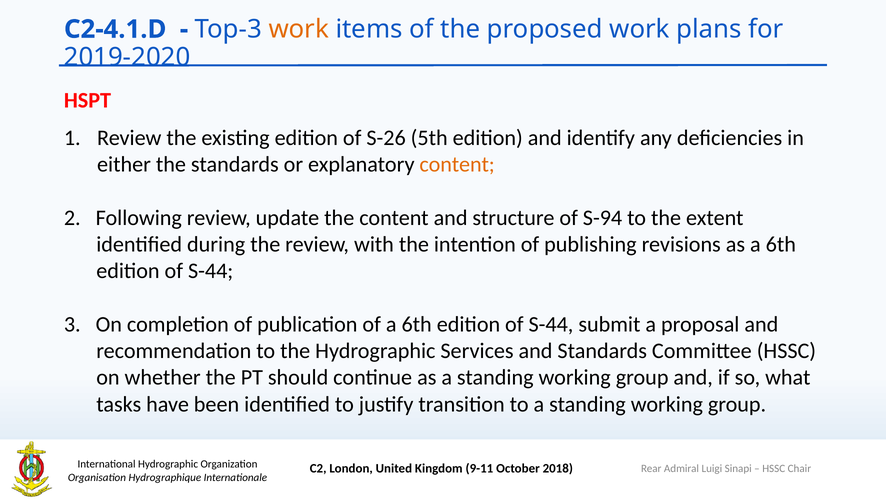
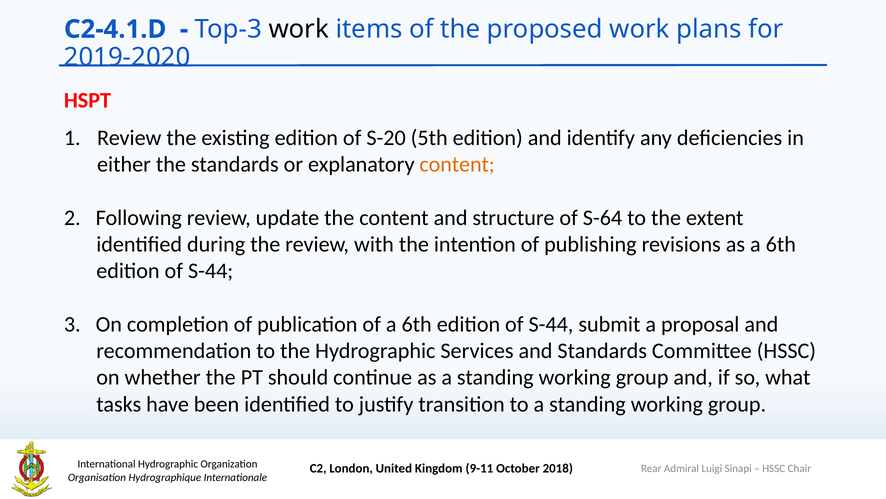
work colour: orange -> black (299, 29)
S-26: S-26 -> S-20 (386, 138)
S-94: S-94 -> S-64 (603, 218)
